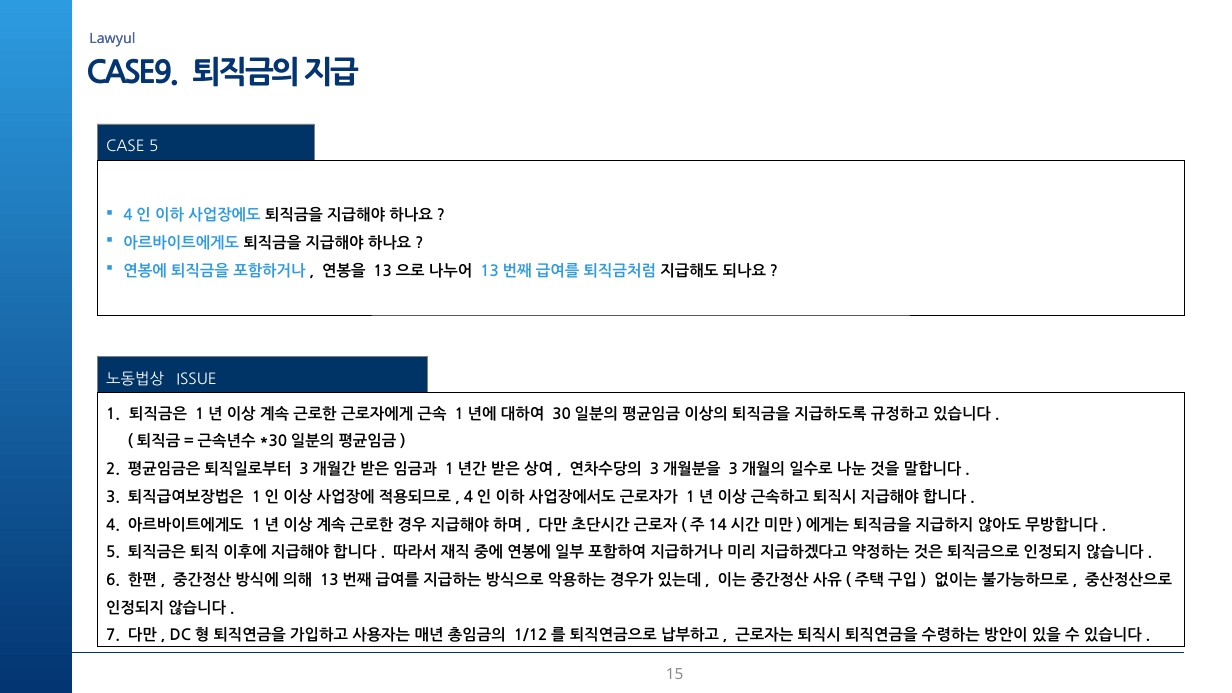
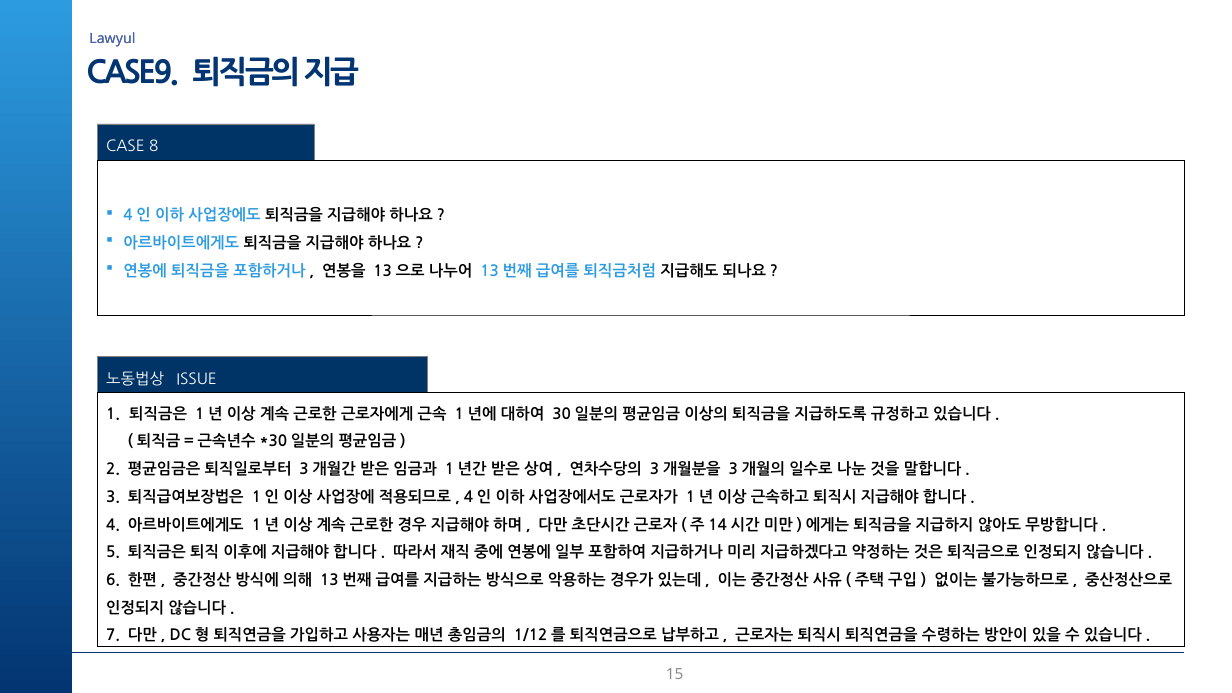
CASE 5: 5 -> 8 (154, 147)
